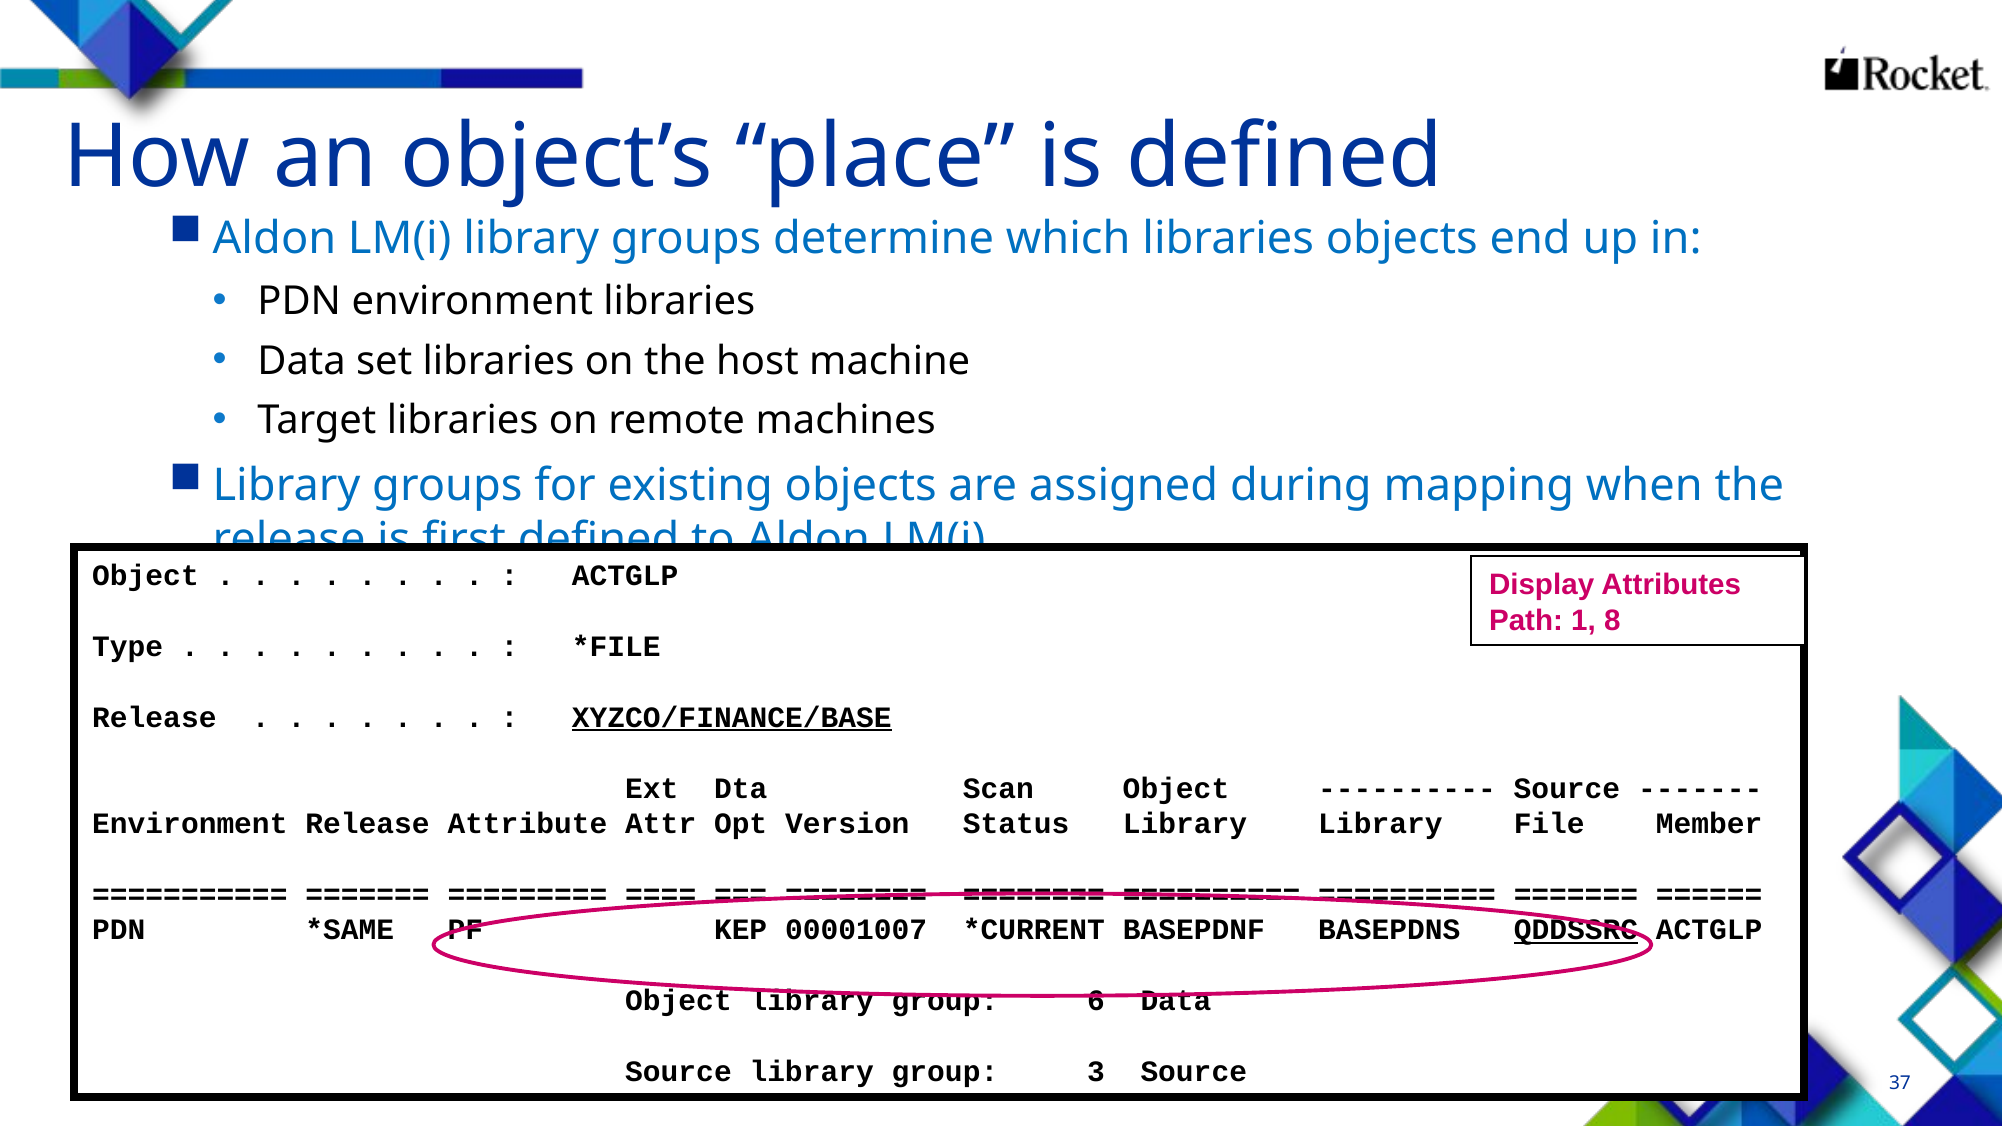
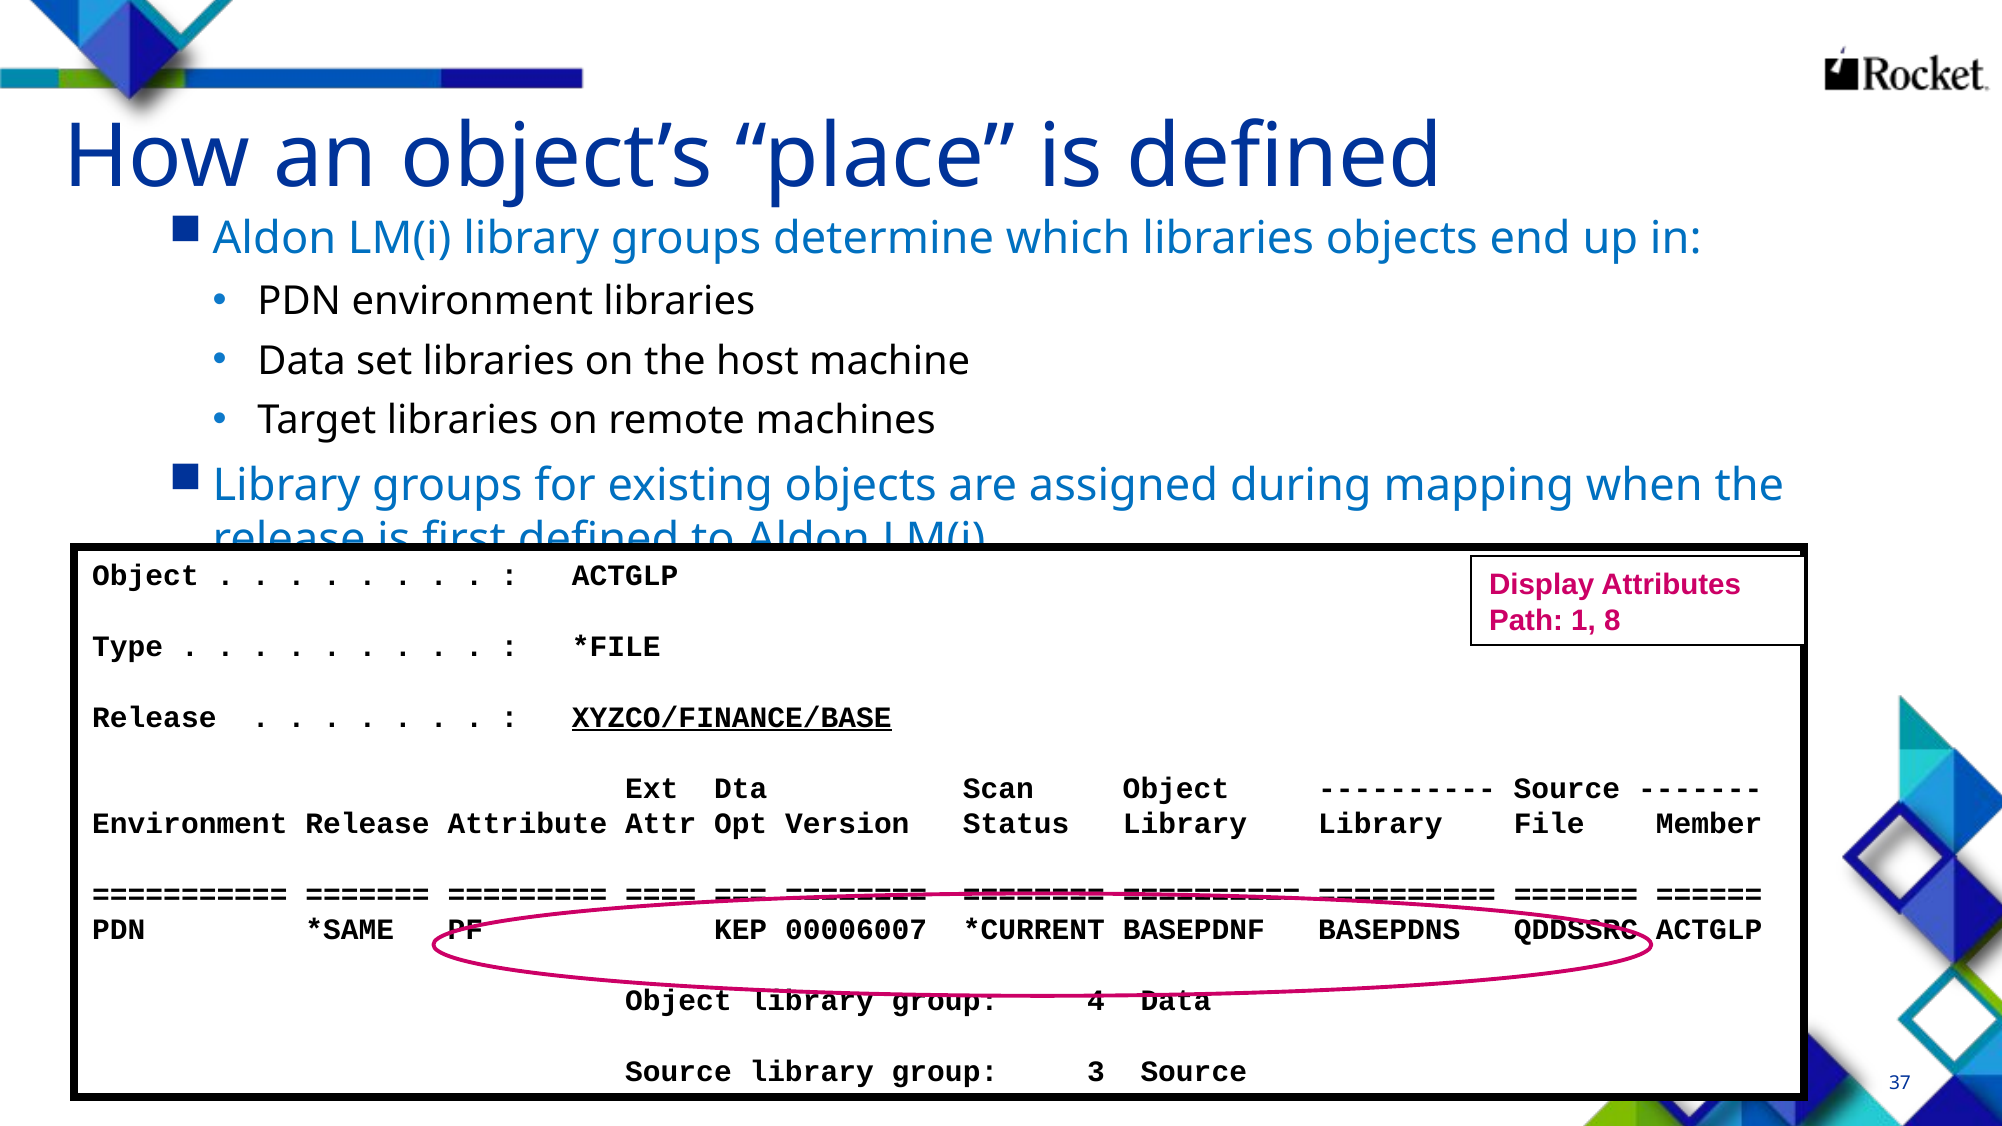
00001007: 00001007 -> 00006007 (856, 930)
QDDSSRC underline: present -> none (1576, 930)
6: 6 -> 4 (1096, 1001)
